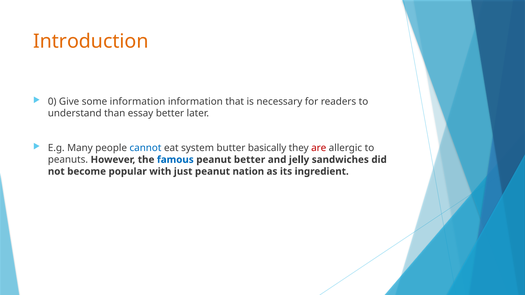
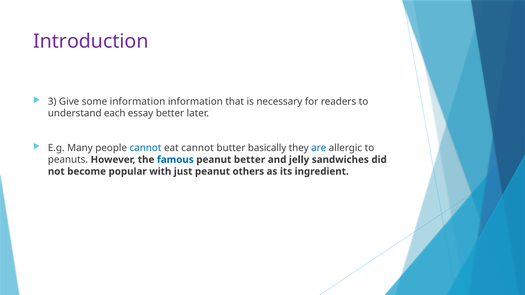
Introduction colour: orange -> purple (91, 41)
0: 0 -> 3 (52, 102)
than: than -> each (115, 113)
eat system: system -> cannot (198, 148)
are colour: red -> blue (319, 148)
nation: nation -> others (248, 172)
